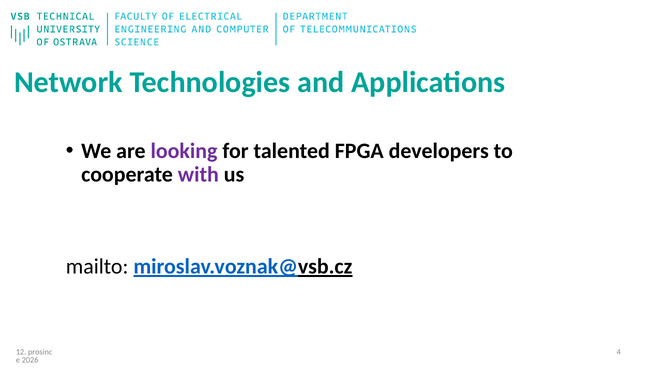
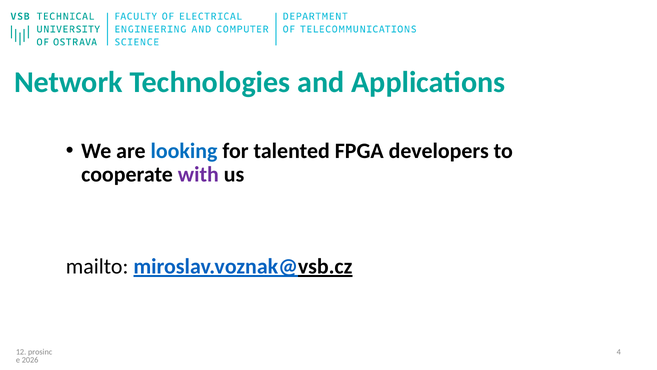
looking colour: purple -> blue (184, 151)
